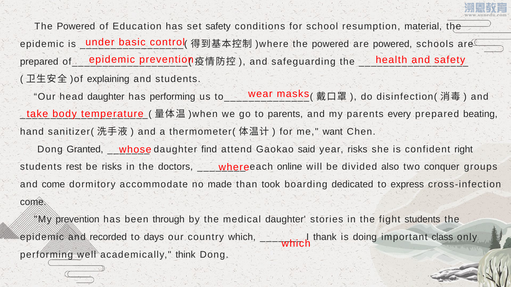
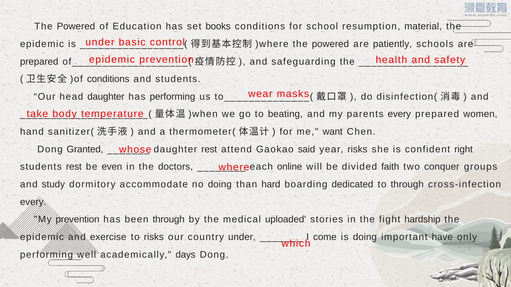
set safety: safety -> books (218, 26)
are powered: powered -> patiently (392, 44)
explaining: explaining -> conditions (108, 79)
to parents: parents -> beating (285, 114)
beating: beating -> women (480, 114)
daughter find: find -> rest (209, 150)
be risks: risks -> even (112, 167)
also: also -> faith (390, 167)
and come: come -> study (53, 185)
no made: made -> doing (220, 185)
took: took -> hard (271, 185)
to express: express -> through (407, 185)
come: come -> every (33, 202)
medical daughter: daughter -> uploaded (286, 220)
fight students: students -> hardship (422, 220)
recorded: recorded -> exercise (108, 237)
to days: days -> risks (154, 237)
country which: which -> under (242, 237)
thank: thank -> come (325, 237)
class: class -> have (442, 237)
think: think -> days (186, 255)
